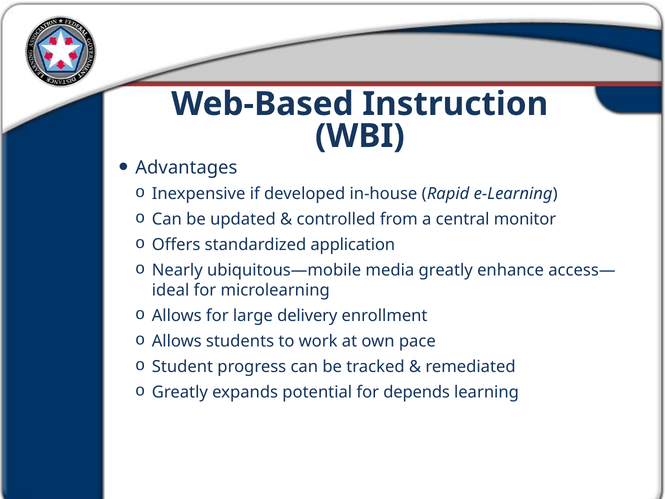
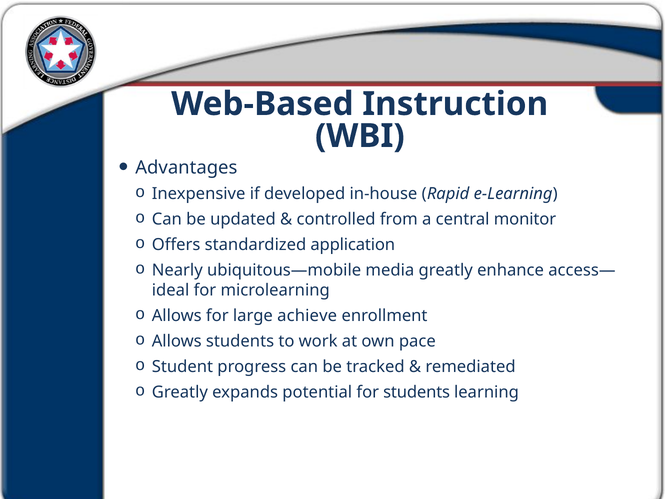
delivery: delivery -> achieve (307, 316)
for depends: depends -> students (417, 392)
